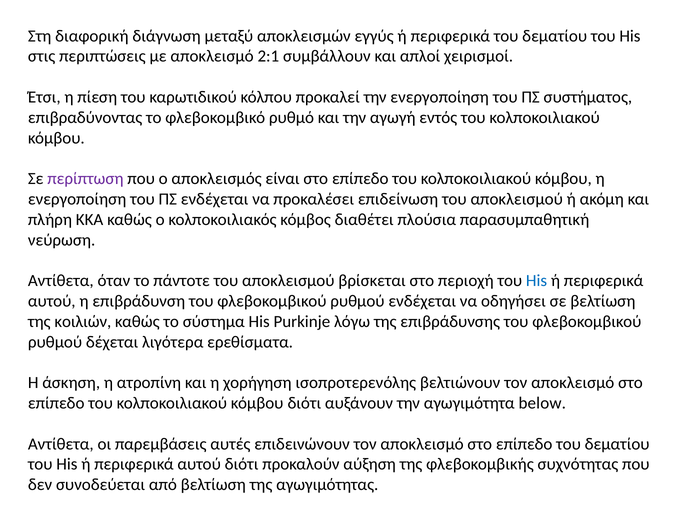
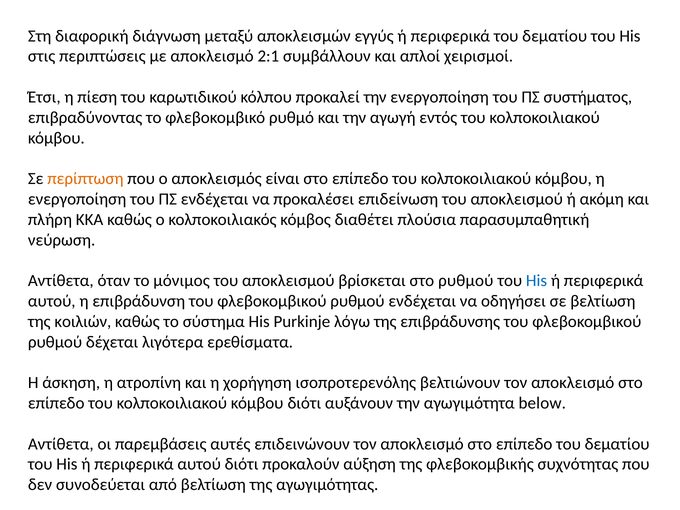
περίπτωση colour: purple -> orange (85, 179)
πάντοτε: πάντοτε -> μόνιμος (182, 281)
στο περιοχή: περιοχή -> ρυθμού (466, 281)
